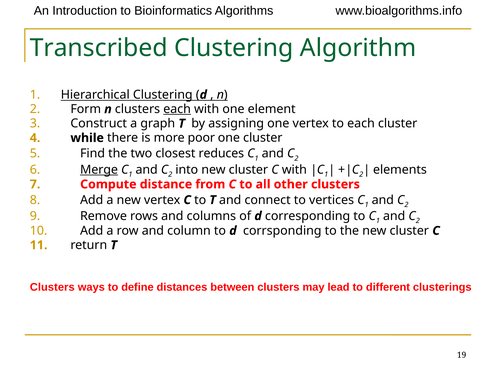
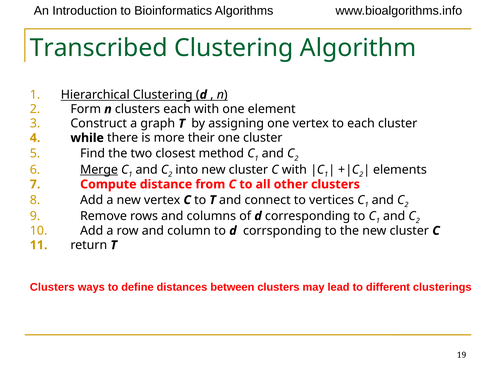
each underline: present -> none (177, 109)
poor: poor -> their (201, 138)
reduces: reduces -> method (221, 154)
